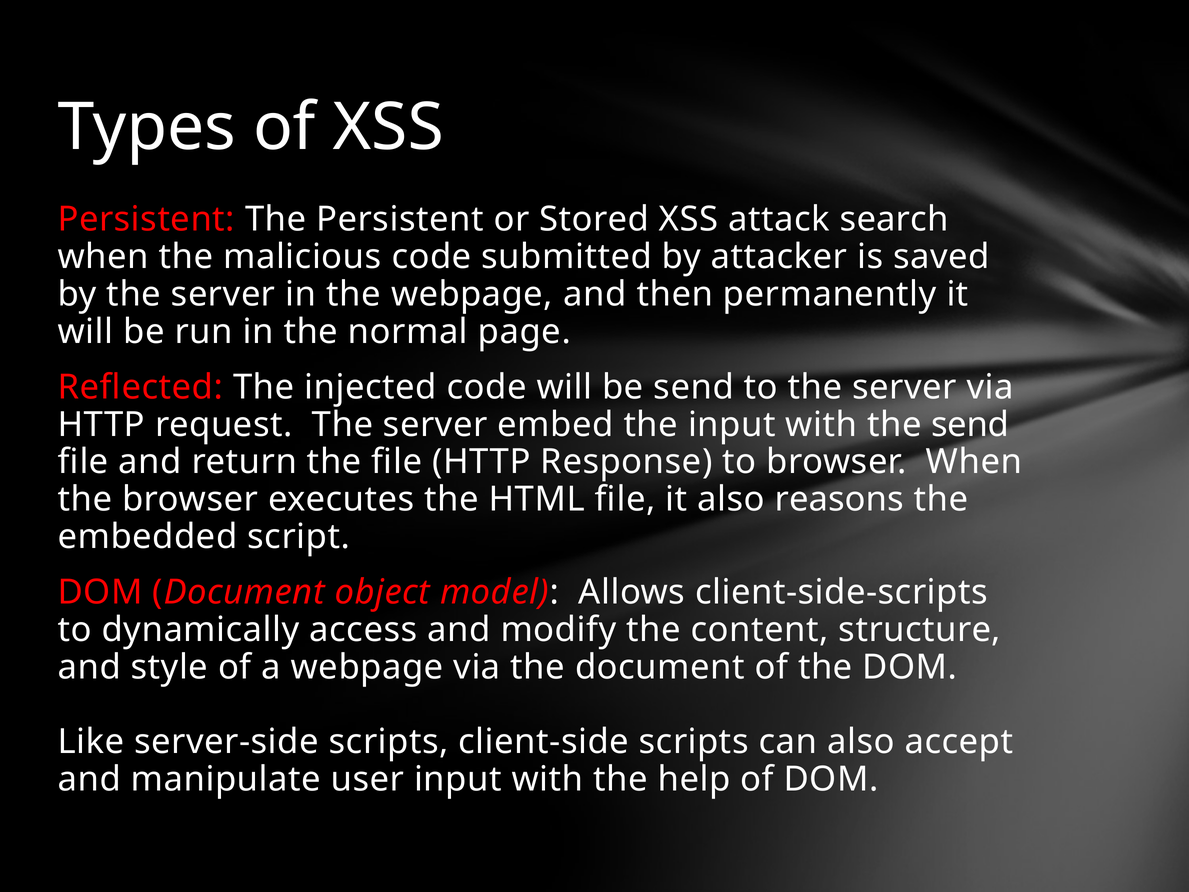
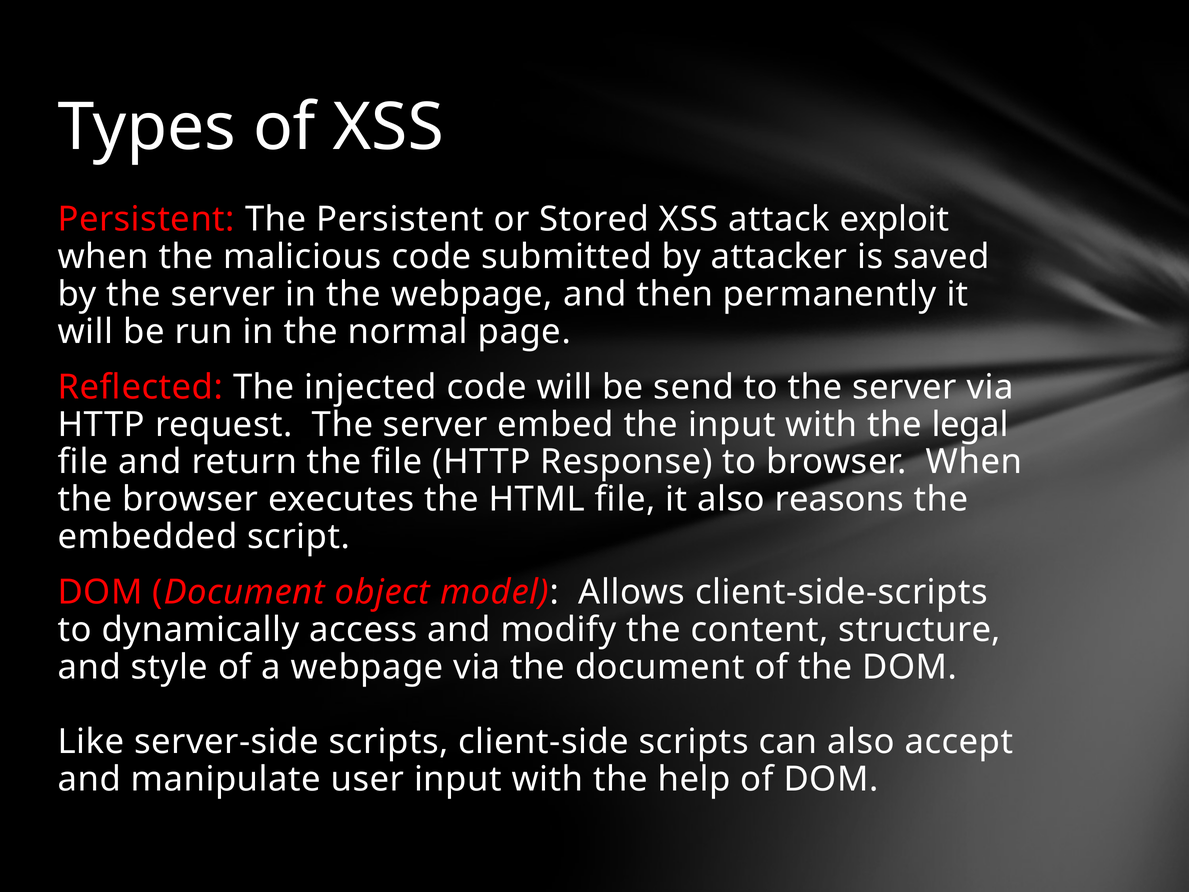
search: search -> exploit (894, 219)
the send: send -> legal (970, 424)
